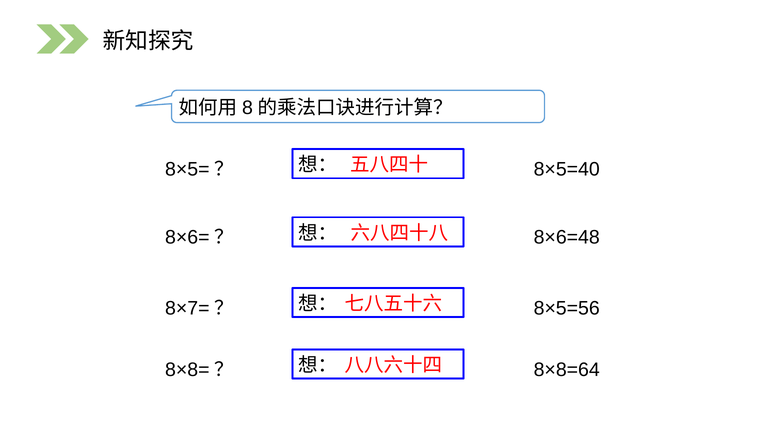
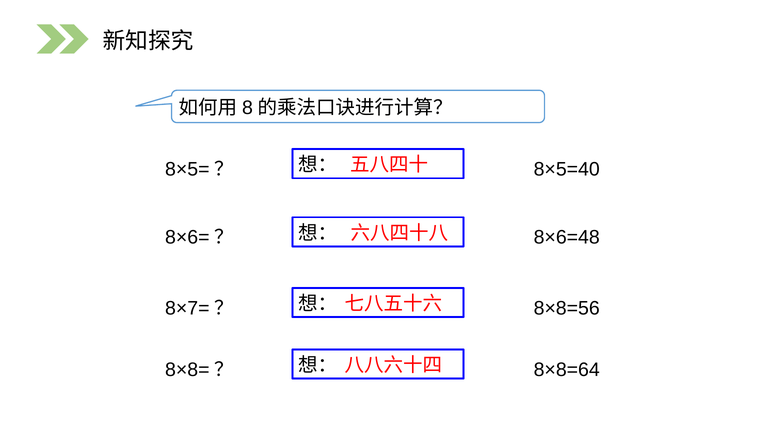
8×5=56: 8×5=56 -> 8×8=56 (567, 308)
